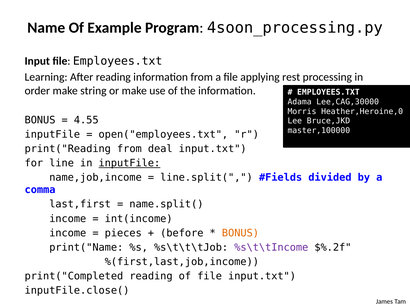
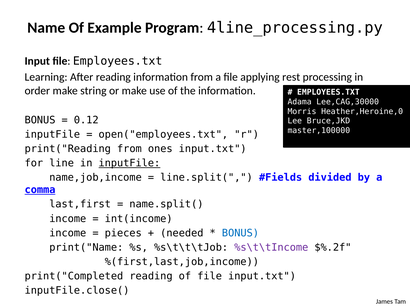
4soon_processing.py: 4soon_processing.py -> 4line_processing.py (295, 28)
4.55: 4.55 -> 0.12 (86, 120)
deal: deal -> ones (160, 149)
comma underline: none -> present (40, 190)
before: before -> needed (182, 233)
BONUS colour: orange -> blue (240, 233)
